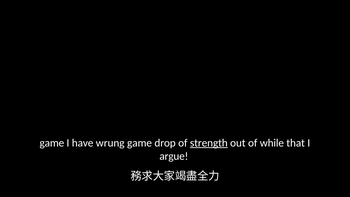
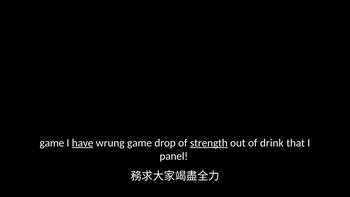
have underline: none -> present (83, 143)
while: while -> drink (272, 143)
argue: argue -> panel (174, 156)
